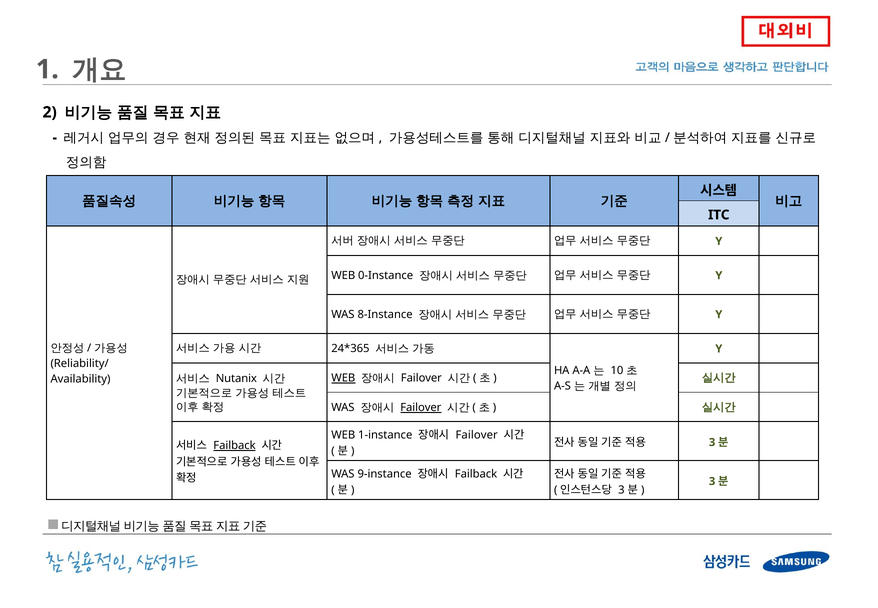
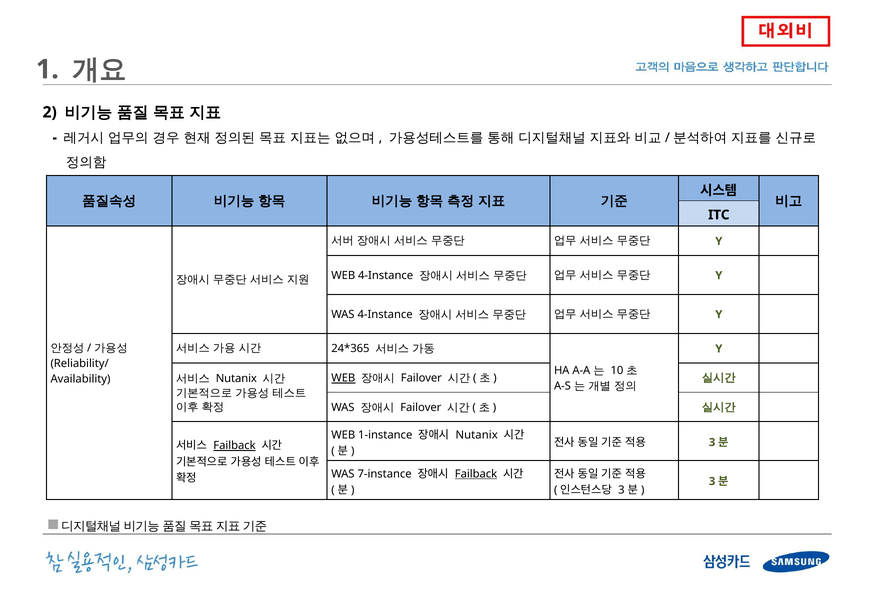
WEB 0-Instance: 0-Instance -> 4-Instance (386, 275)
WAS 8-Instance: 8-Instance -> 4-Instance (385, 314)
Failover underline: present -> none (421, 407)
Failover: Failover -> Nutanix (477, 435)
9-instance: 9-instance -> 7-instance (385, 474)
Failback underline: none -> present (476, 474)
